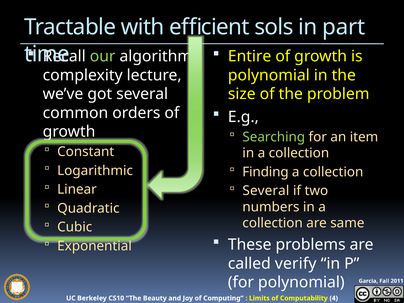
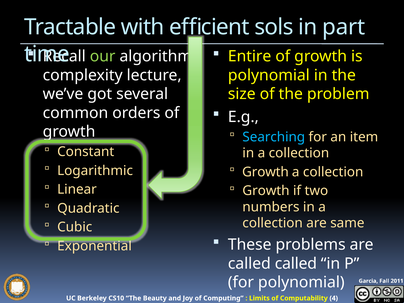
Searching colour: light green -> light blue (274, 137)
Finding: Finding -> Growth (265, 172)
Several: Several -> Growth (266, 191)
called verify: verify -> called (296, 264)
